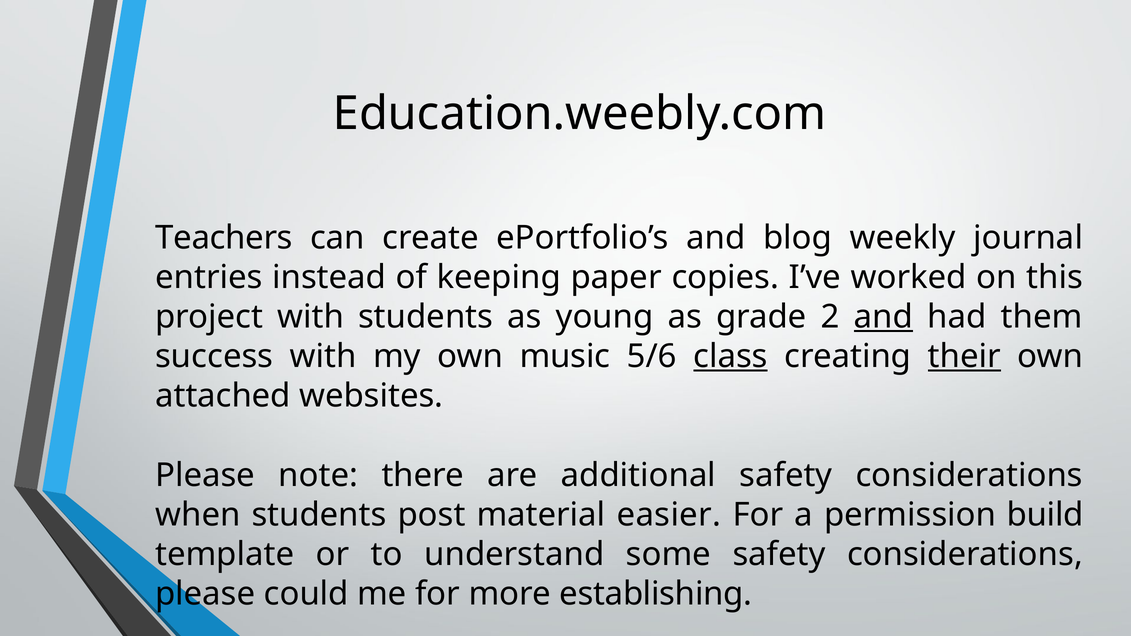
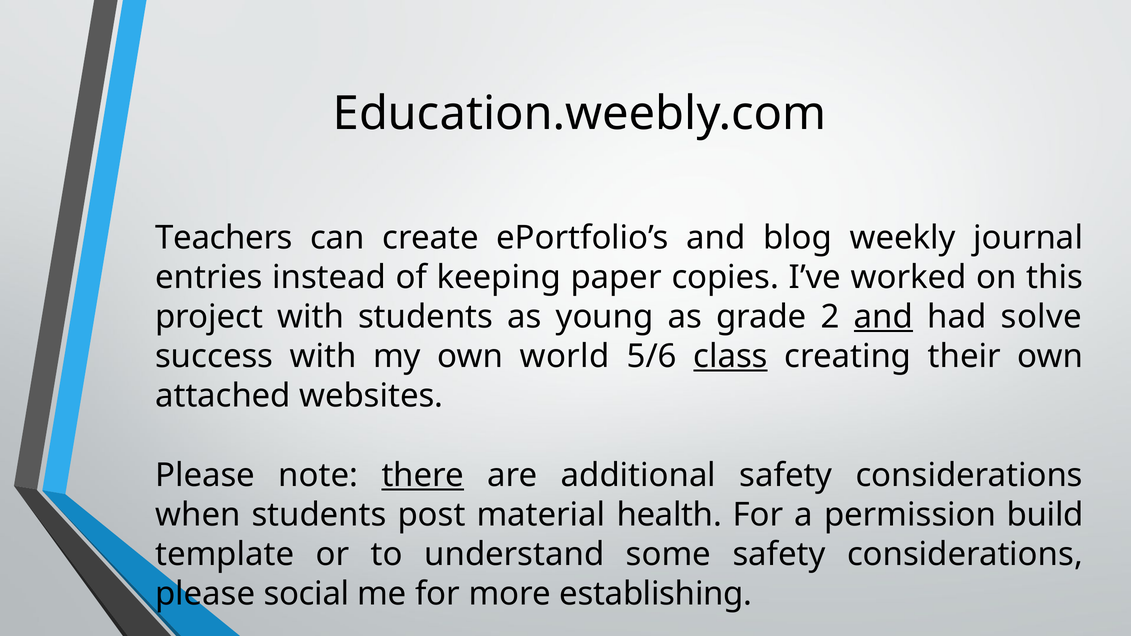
them: them -> solve (1041, 317)
music: music -> world (565, 357)
their underline: present -> none (964, 357)
there underline: none -> present (423, 475)
easier: easier -> health (669, 515)
could: could -> social (306, 594)
